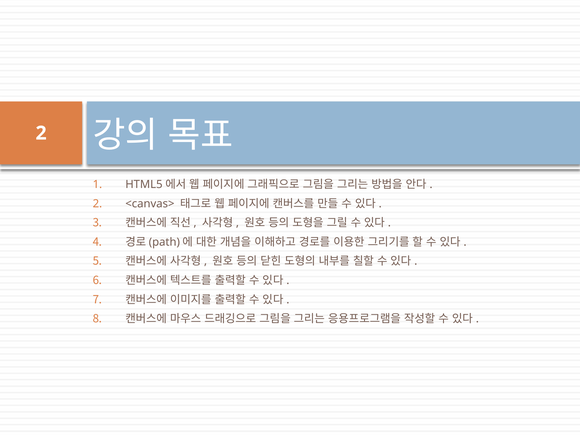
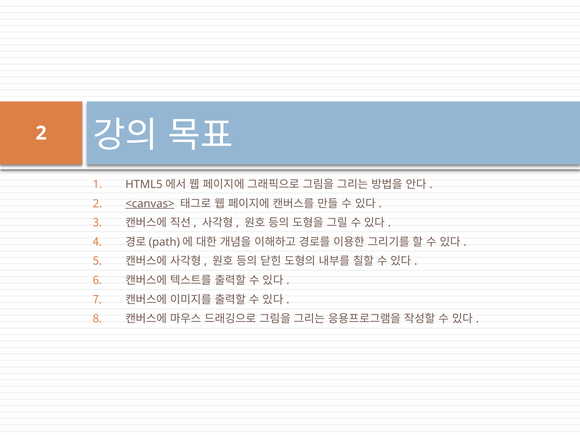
<canvas> underline: none -> present (150, 204)
